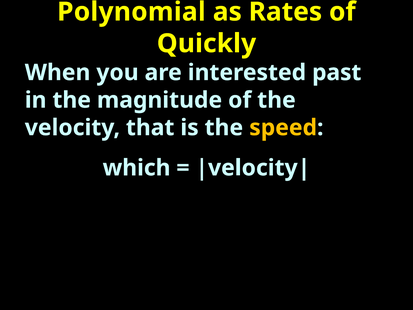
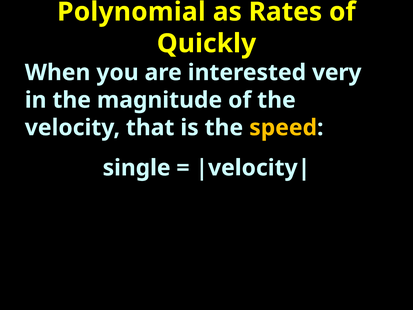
past: past -> very (337, 73)
which: which -> single (137, 168)
